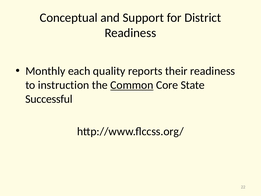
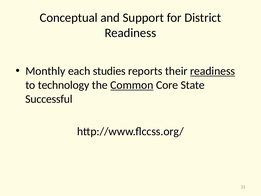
quality: quality -> studies (109, 71)
readiness underline: none -> present (213, 71)
instruction: instruction -> technology (64, 85)
